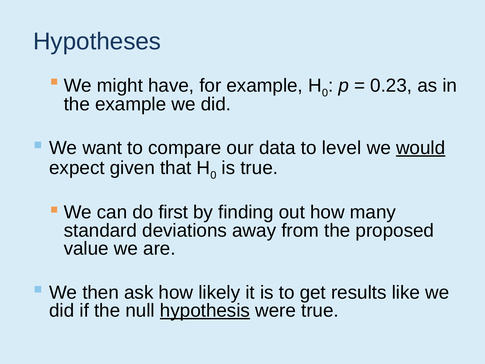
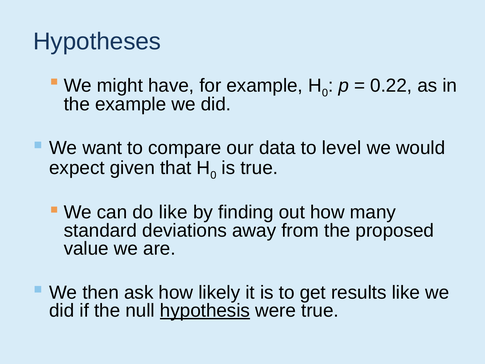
0.23: 0.23 -> 0.22 (391, 85)
would underline: present -> none (421, 148)
do first: first -> like (173, 212)
